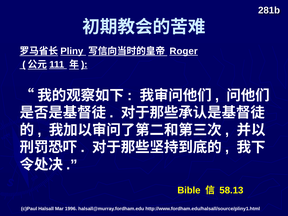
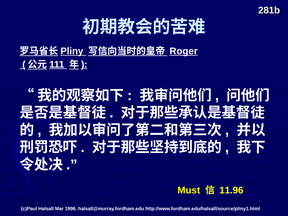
Bible: Bible -> Must (189, 190)
58.13: 58.13 -> 11.96 (231, 190)
